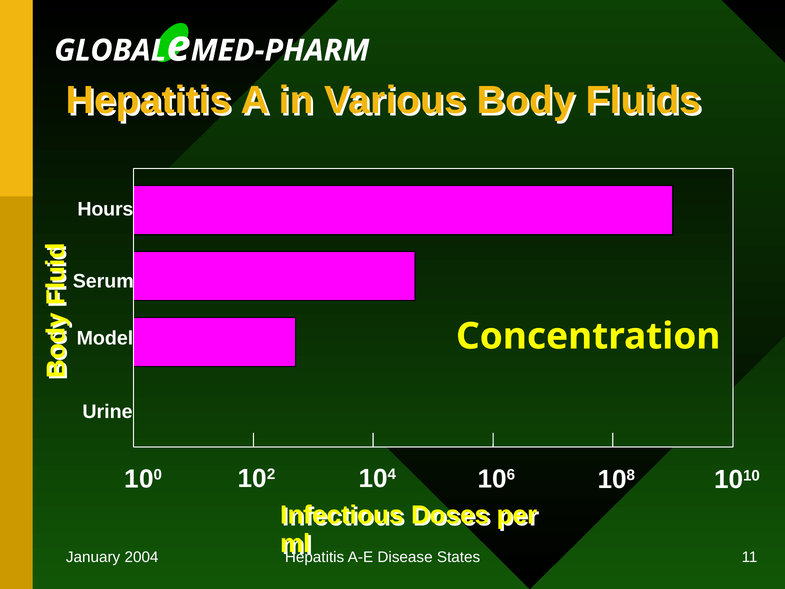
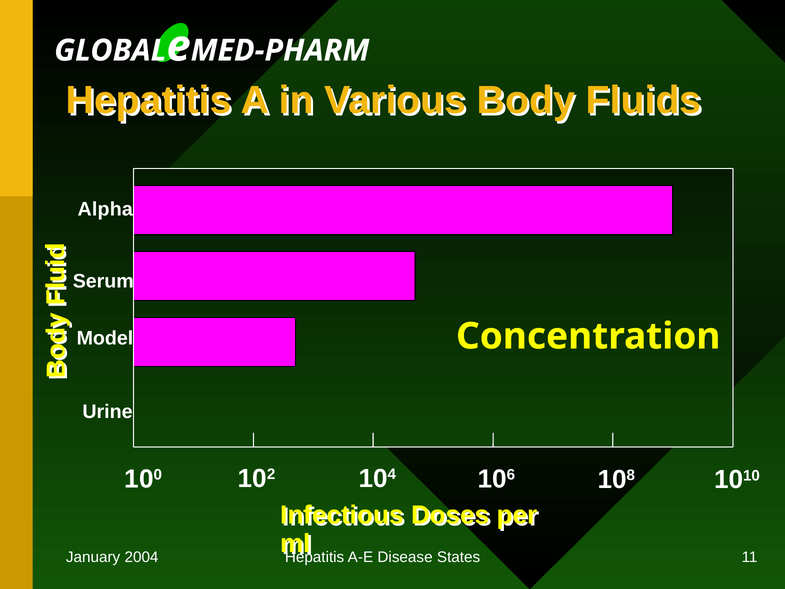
Hours: Hours -> Alpha (105, 209)
